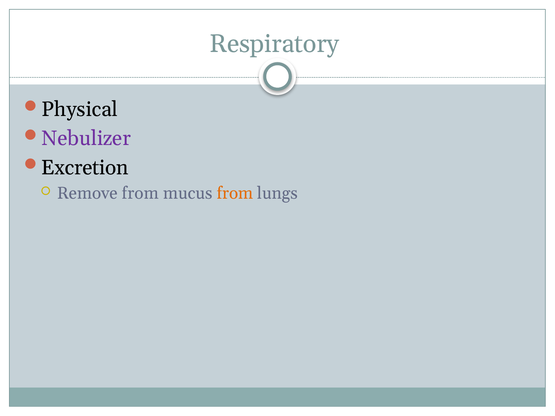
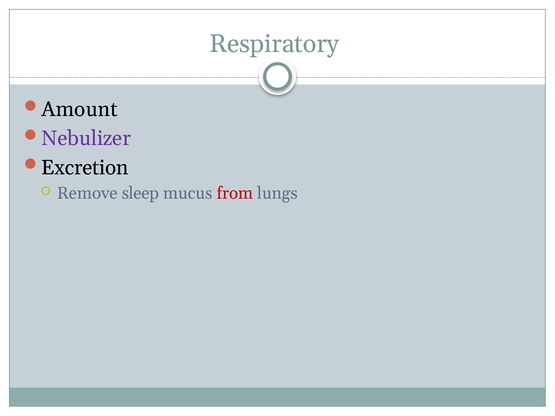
Physical: Physical -> Amount (80, 109)
Remove from: from -> sleep (141, 194)
from colour: orange -> red (235, 194)
